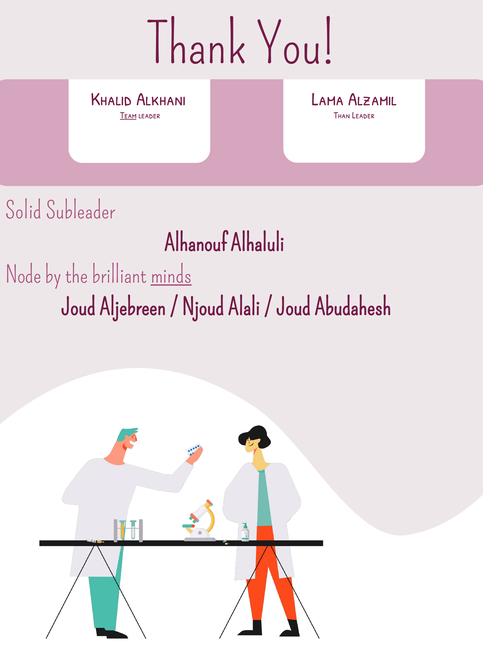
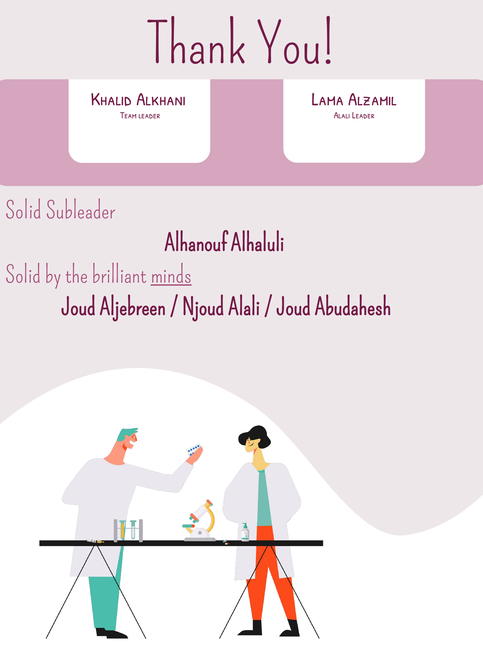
Team underline: present -> none (128, 115)
Than: Than -> Alali (342, 115)
Node: Node -> Solid (23, 275)
